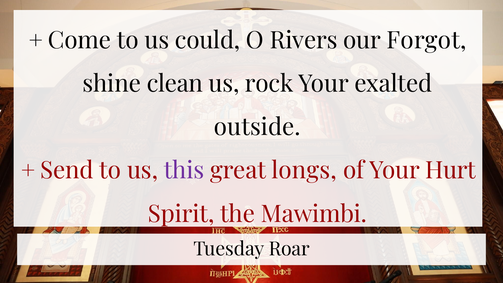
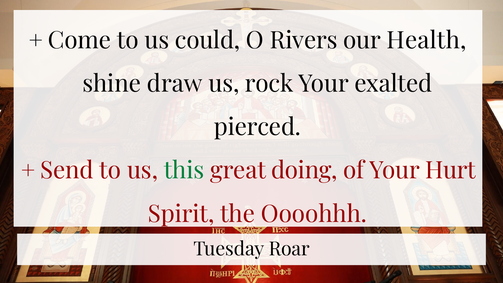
Forgot: Forgot -> Health (427, 40)
clean: clean -> draw (175, 84)
outside: outside -> pierced (257, 127)
this colour: purple -> green (184, 171)
longs: longs -> doing (304, 171)
Mawimbi: Mawimbi -> Oooohhh (314, 214)
